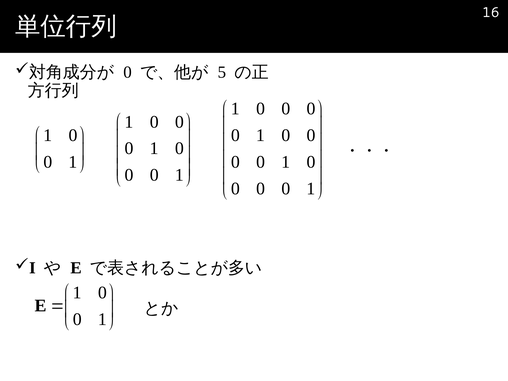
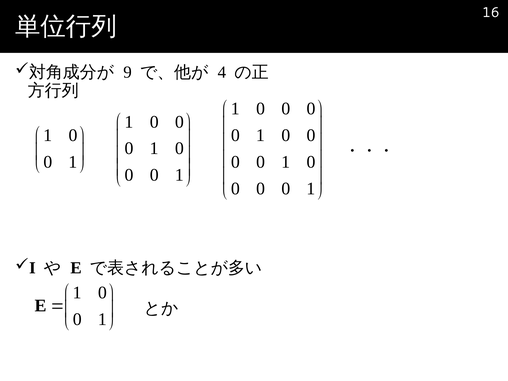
0: 0 -> 9 (127, 72)
5: 5 -> 4 (222, 72)
